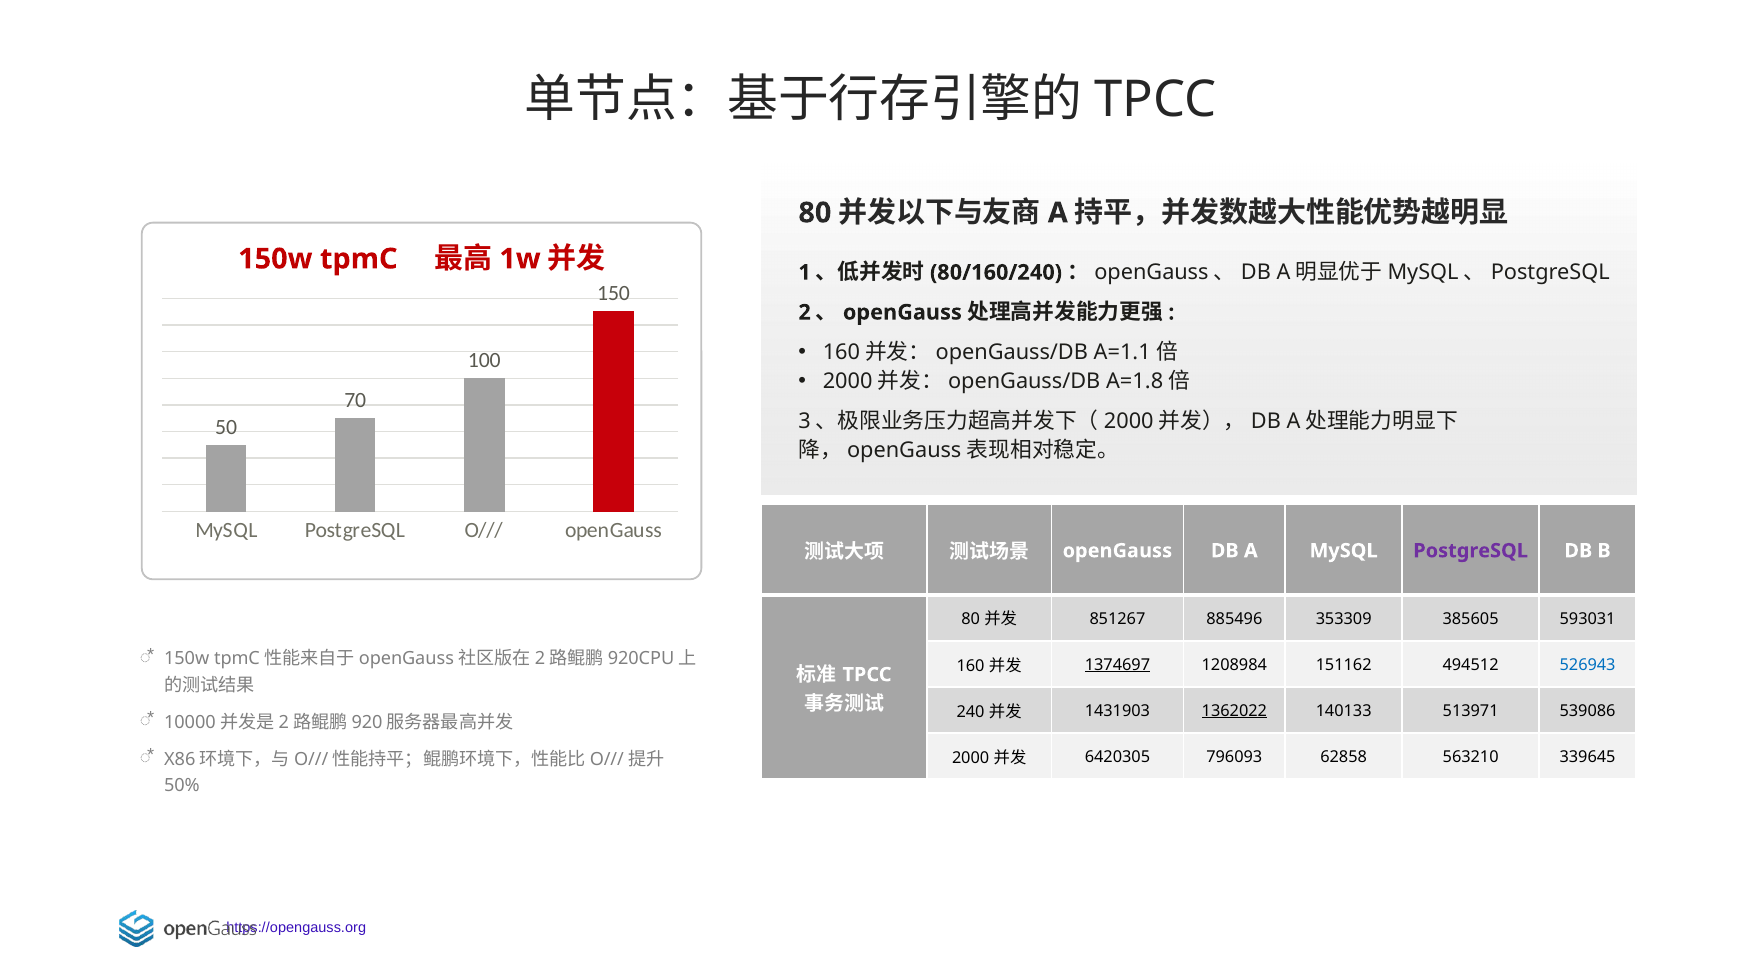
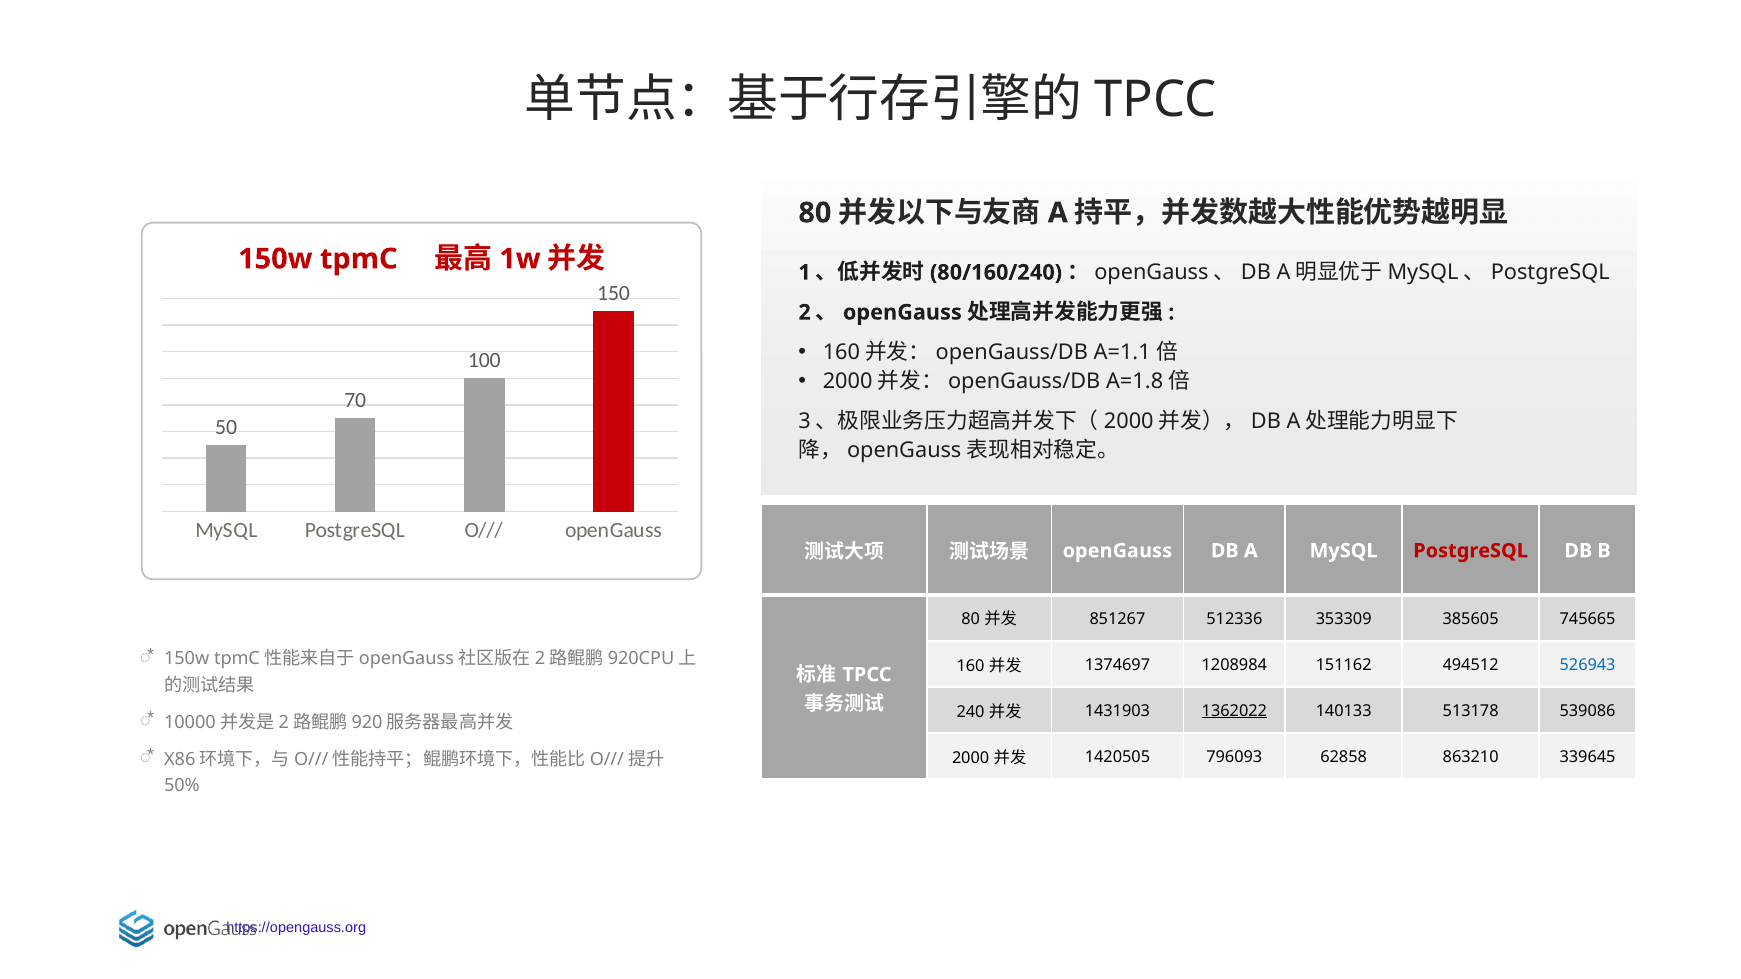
PostgreSQL colour: purple -> red (1471, 551)
885496: 885496 -> 512336 (1234, 619)
593031: 593031 -> 745665 (1588, 619)
1374697 underline: present -> none (1117, 665)
513971: 513971 -> 513178 (1471, 711)
6420305: 6420305 -> 1420505 (1117, 757)
563210: 563210 -> 863210 (1471, 757)
